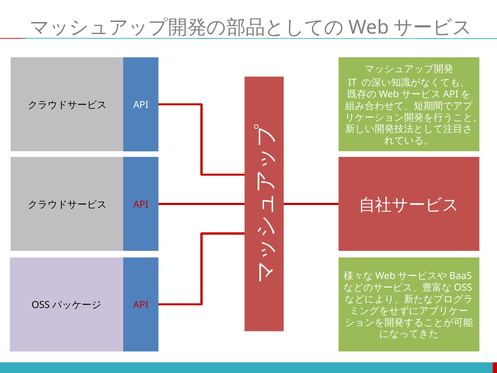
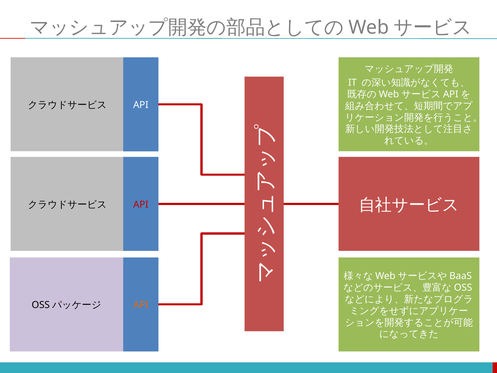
API colour: red -> orange (141, 305)
